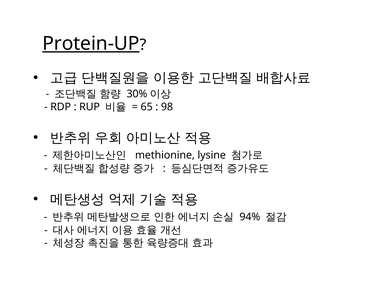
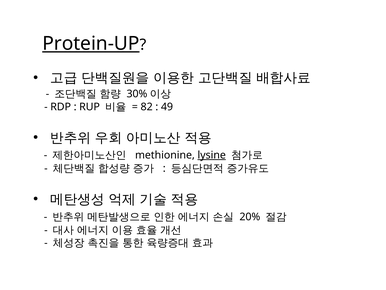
65: 65 -> 82 (147, 107)
98: 98 -> 49 (167, 107)
lysine underline: none -> present (212, 155)
94%: 94% -> 20% (250, 216)
